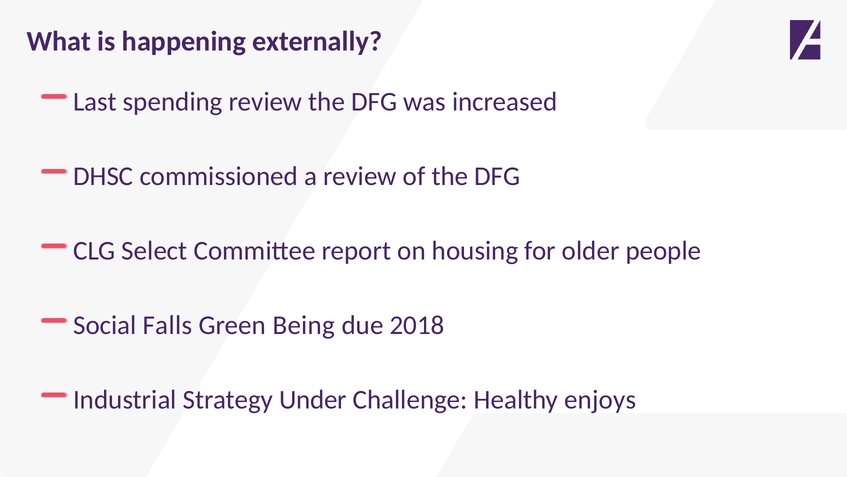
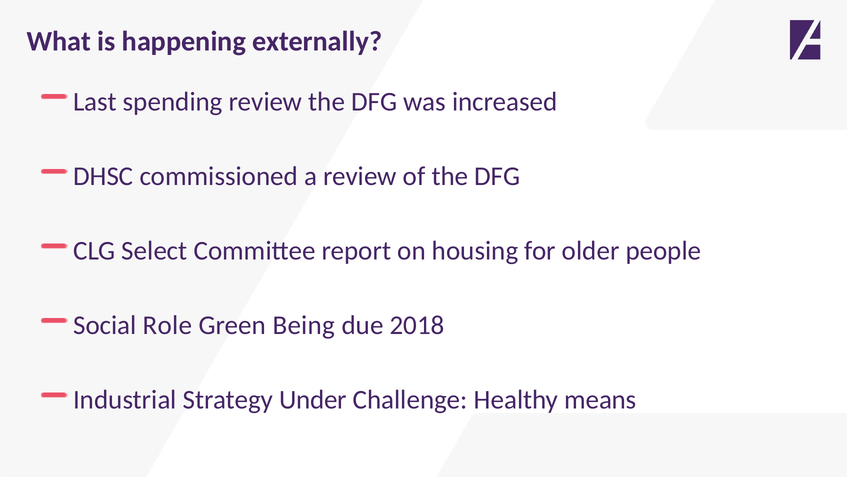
Falls: Falls -> Role (168, 325)
enjoys: enjoys -> means (600, 399)
